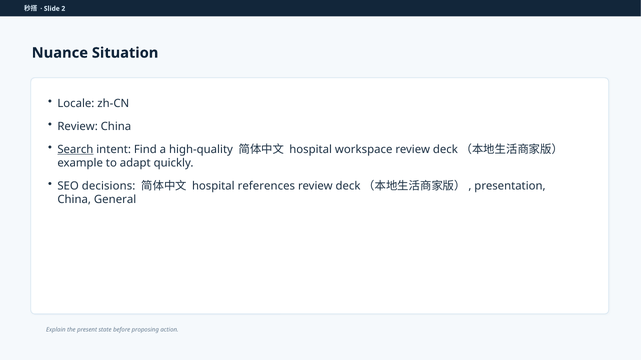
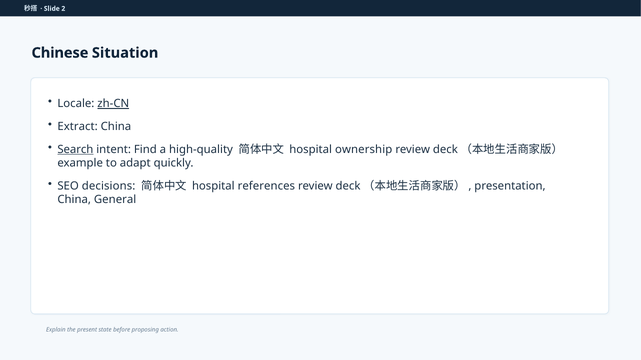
Nuance: Nuance -> Chinese (60, 53)
zh-CN underline: none -> present (113, 104)
Review: Review -> Extract (78, 127)
workspace: workspace -> ownership (364, 150)
